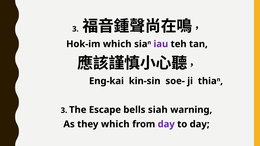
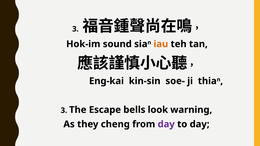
Hok-im which: which -> sound (117, 44)
iau colour: purple -> orange (161, 44)
siah: siah -> look (158, 110)
they which: which -> cheng (115, 124)
